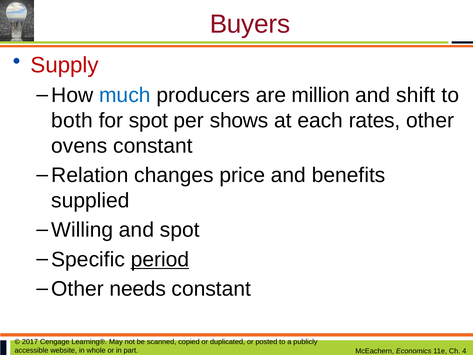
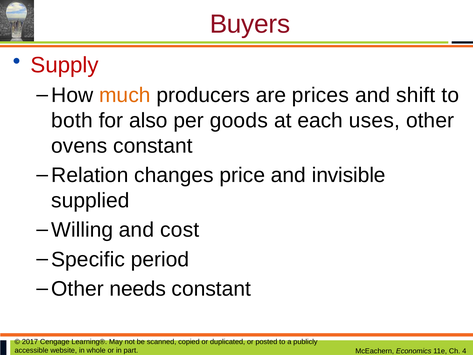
much colour: blue -> orange (125, 95)
million: million -> prices (321, 95)
for spot: spot -> also (148, 121)
shows: shows -> goods (239, 121)
rates: rates -> uses (374, 121)
benefits: benefits -> invisible (349, 175)
and spot: spot -> cost (180, 230)
period underline: present -> none (160, 259)
